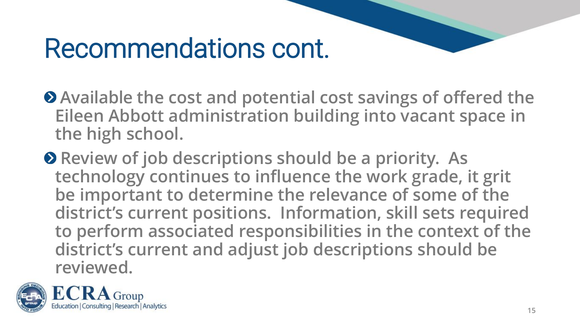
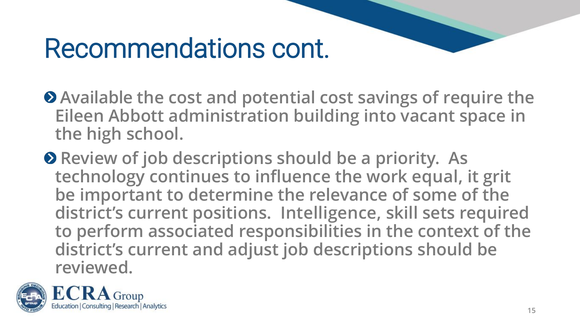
offered: offered -> require (473, 98)
grade: grade -> equal (437, 177)
Information: Information -> Intelligence (331, 214)
